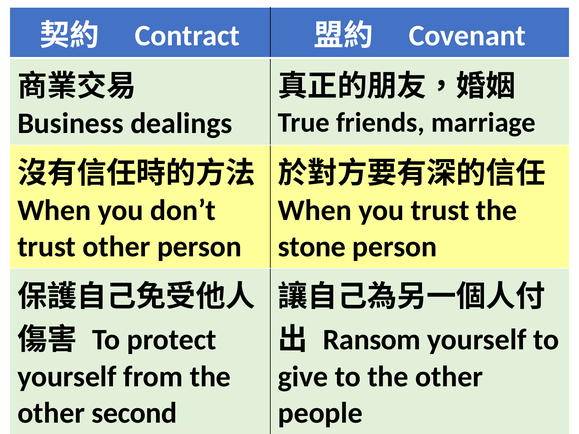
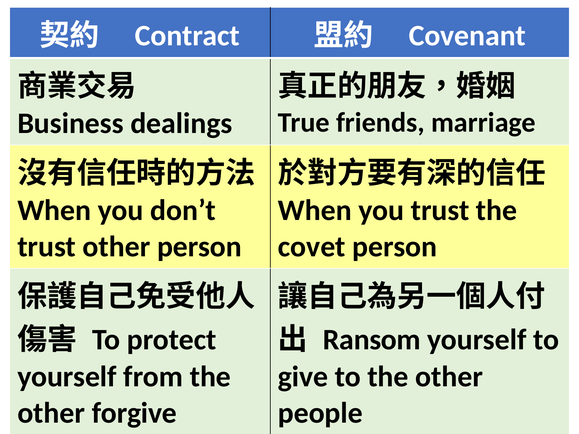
stone: stone -> covet (312, 247)
second: second -> forgive (134, 413)
